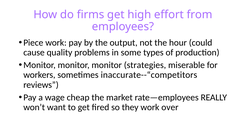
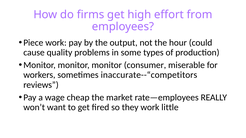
strategies: strategies -> consumer (145, 65)
over: over -> little (170, 108)
